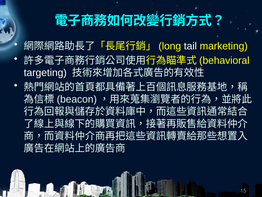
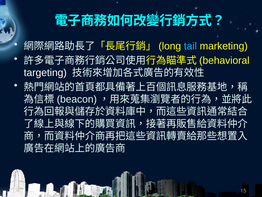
tail colour: white -> light blue (190, 46)
